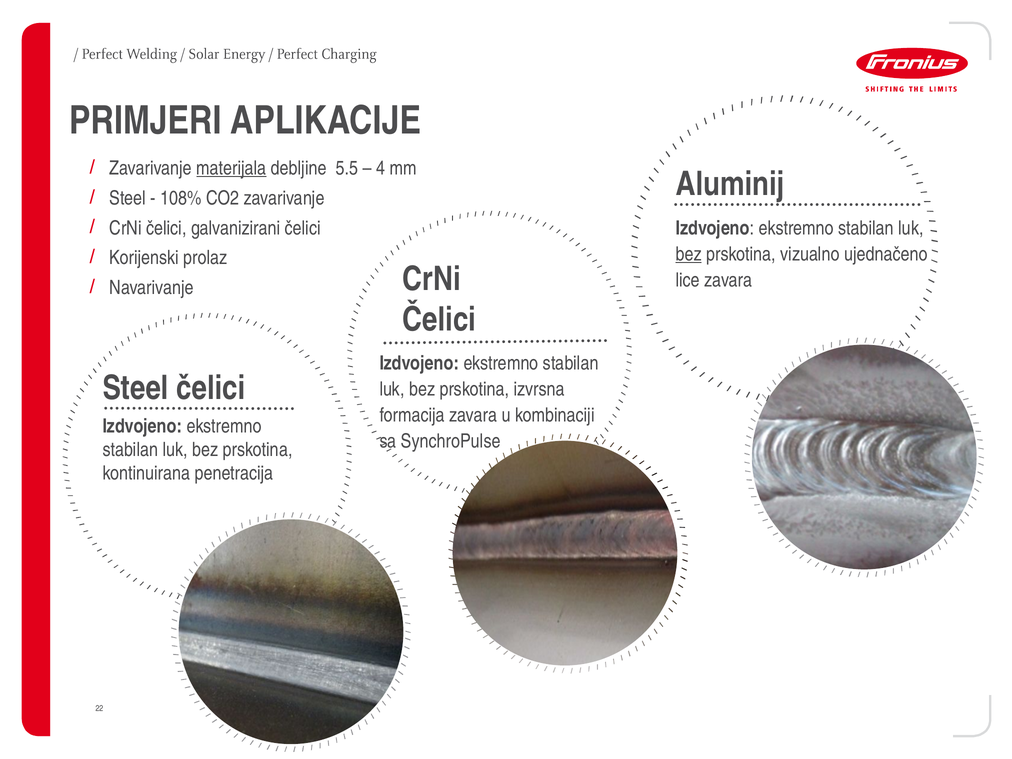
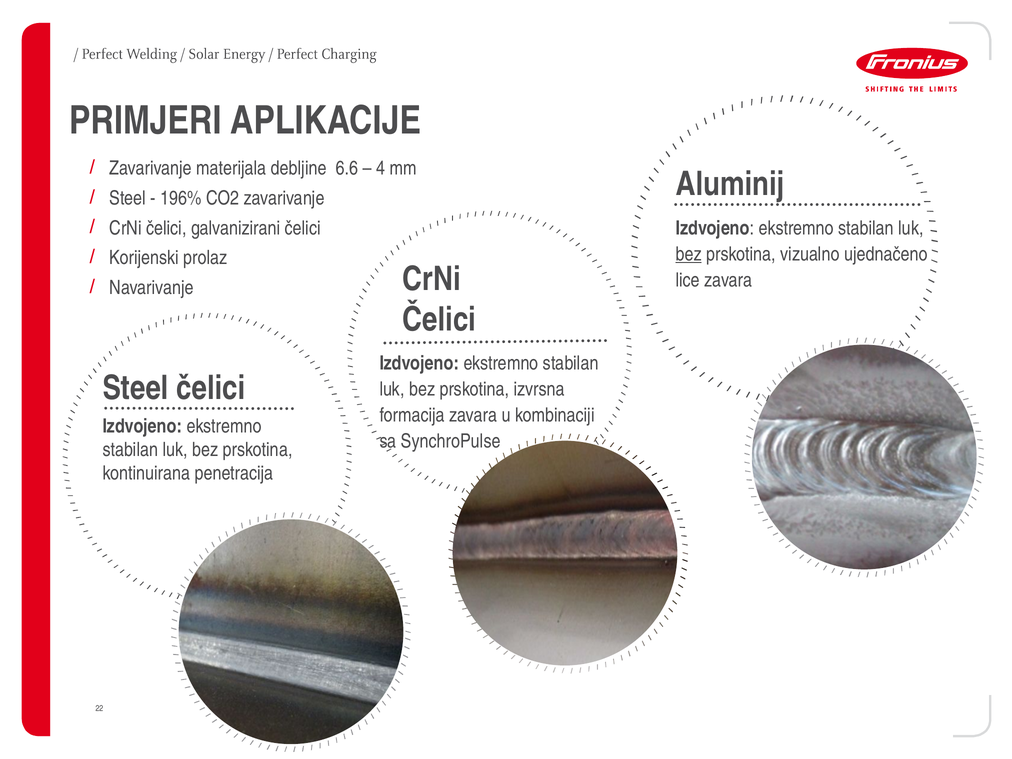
materijala underline: present -> none (231, 168)
5.5: 5.5 -> 6.6 (347, 168)
108%: 108% -> 196% (181, 198)
